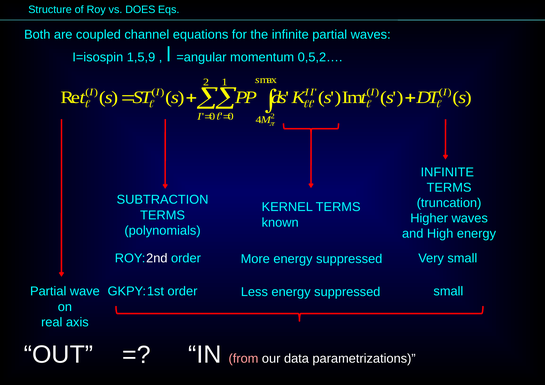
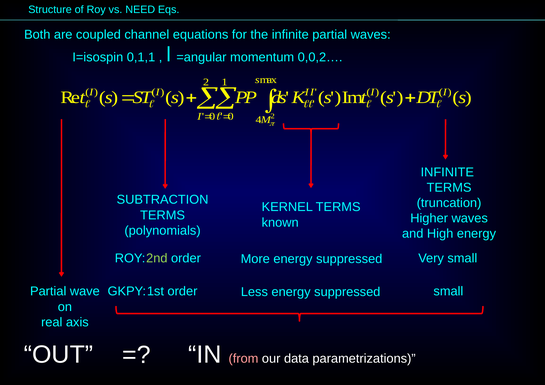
DOES: DOES -> NEED (140, 10)
1,5,9: 1,5,9 -> 0,1,1 (141, 57)
0,5,2…: 0,5,2… -> 0,0,2… (320, 57)
2nd colour: white -> light green (157, 259)
